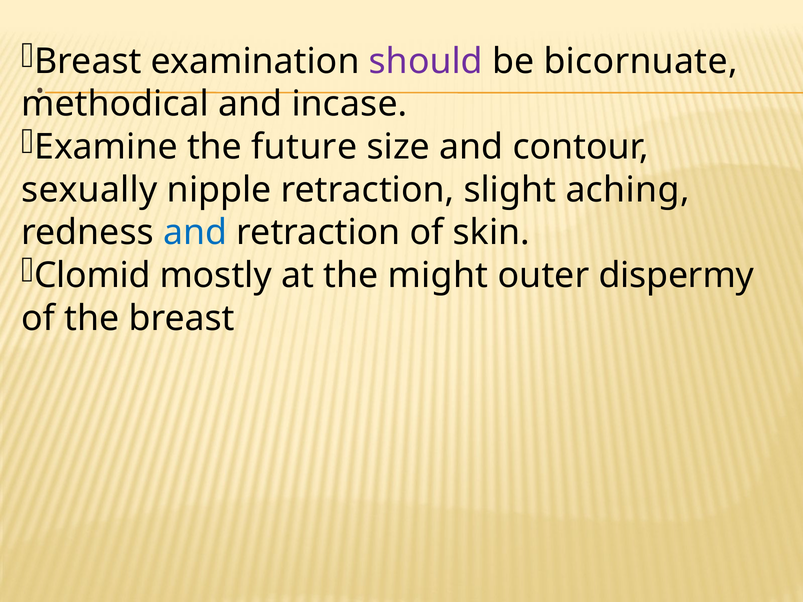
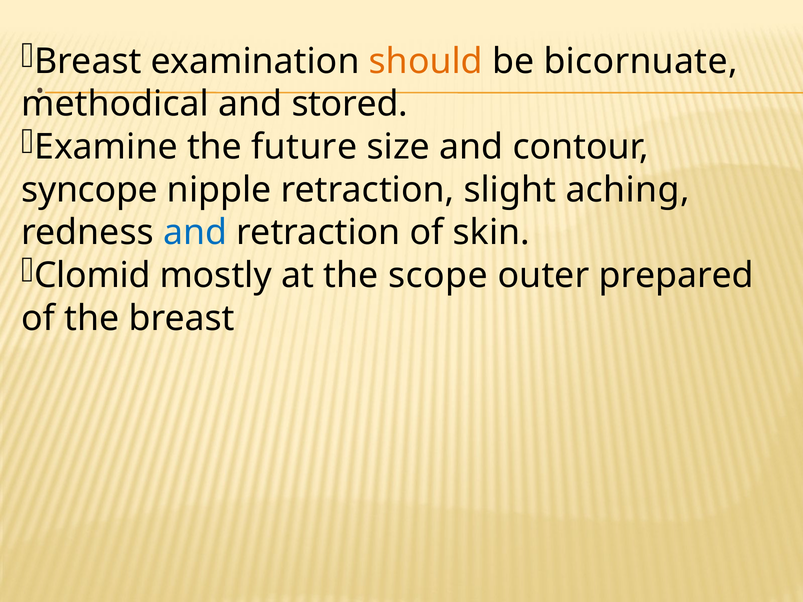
should colour: purple -> orange (426, 61)
incase: incase -> stored (350, 104)
sexually: sexually -> syncope (90, 190)
might: might -> scope (438, 276)
dispermy: dispermy -> prepared (676, 276)
